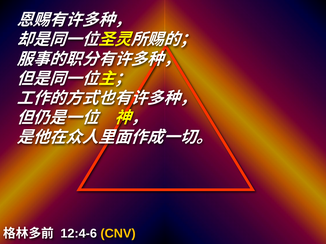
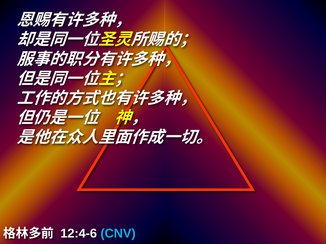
CNV colour: yellow -> light blue (118, 234)
